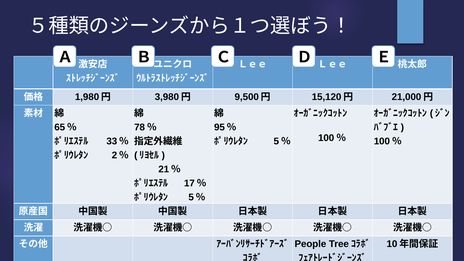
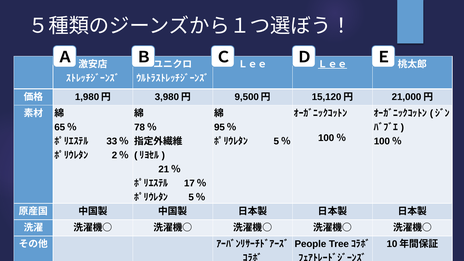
Ｌｅｅ underline: none -> present (333, 64)
